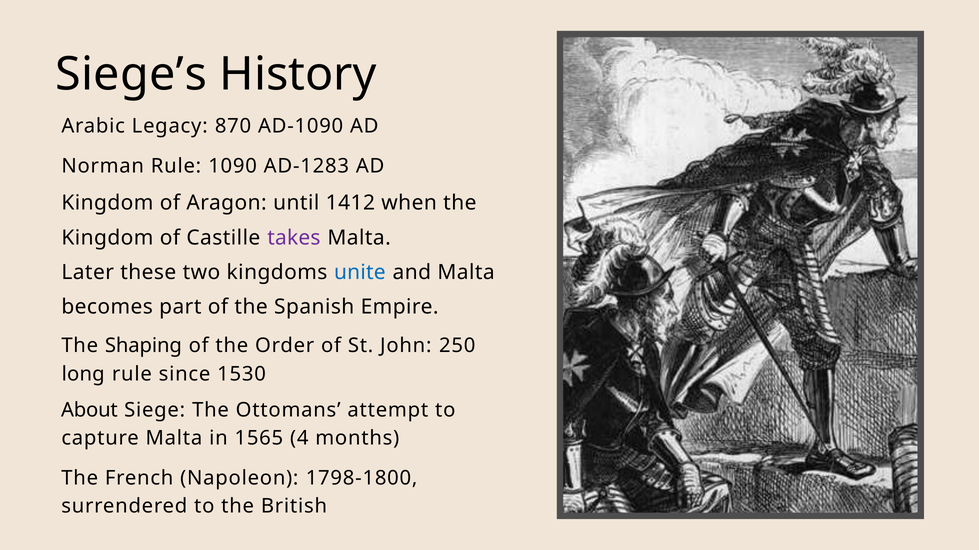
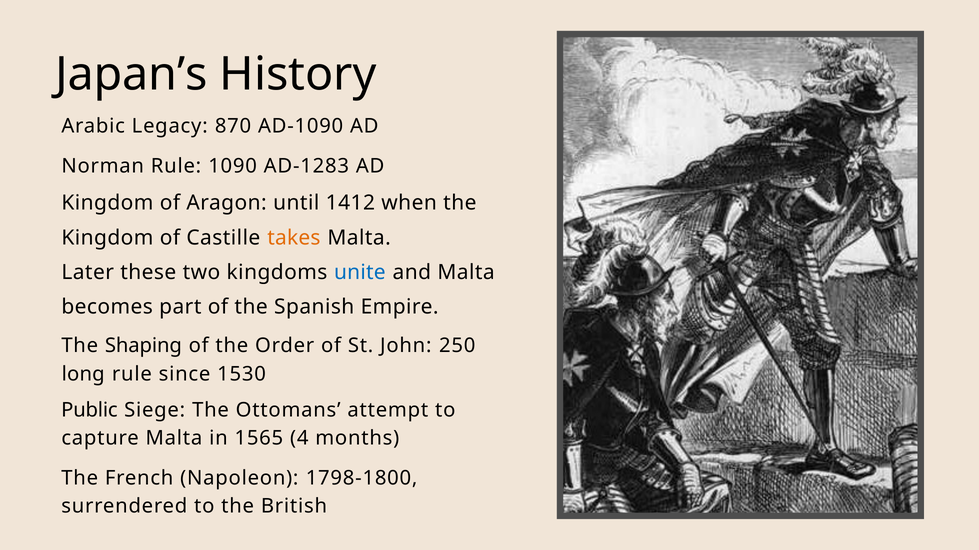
Siege’s: Siege’s -> Japan’s (131, 74)
takes colour: purple -> orange (294, 238)
About: About -> Public (89, 410)
